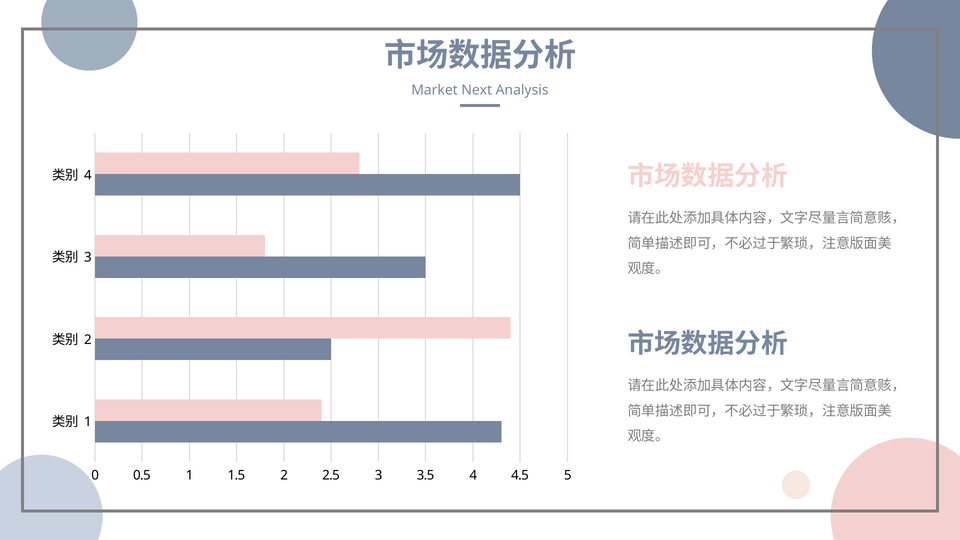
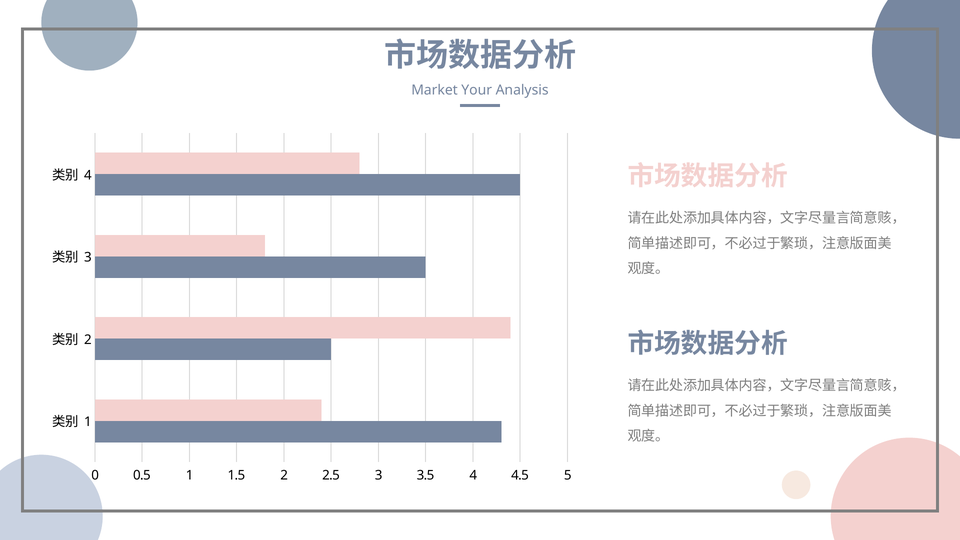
Next: Next -> Your (477, 90)
